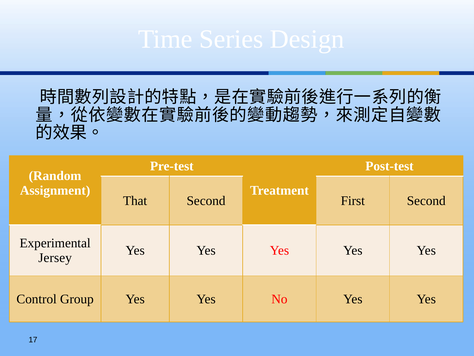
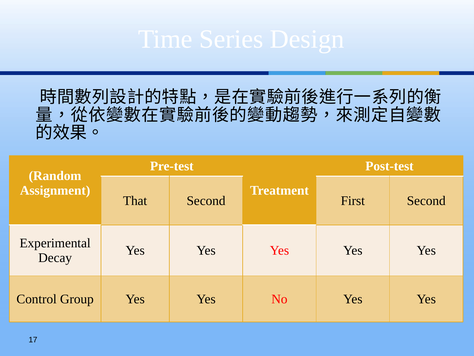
Jersey: Jersey -> Decay (55, 257)
